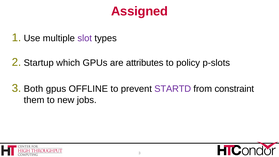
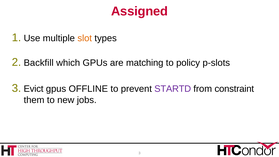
slot colour: purple -> orange (85, 38)
Startup: Startup -> Backfill (39, 63)
attributes: attributes -> matching (145, 63)
Both: Both -> Evict (34, 89)
